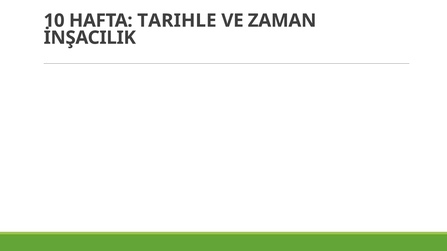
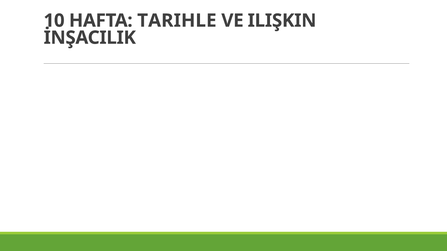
ZAMAN: ZAMAN -> ILIŞKIN (282, 21)
